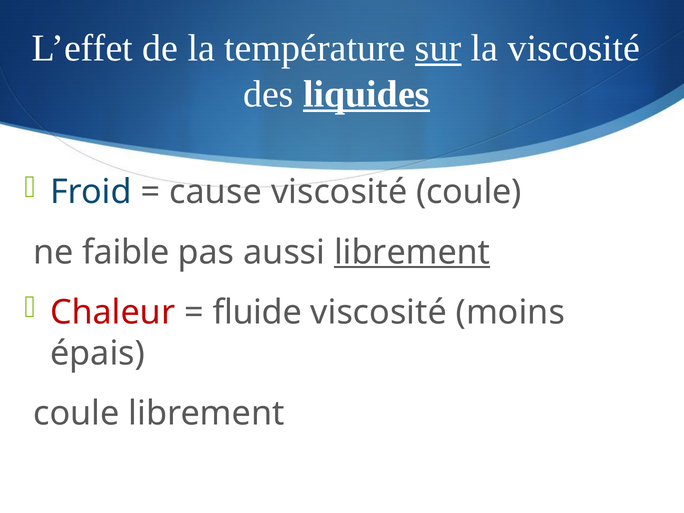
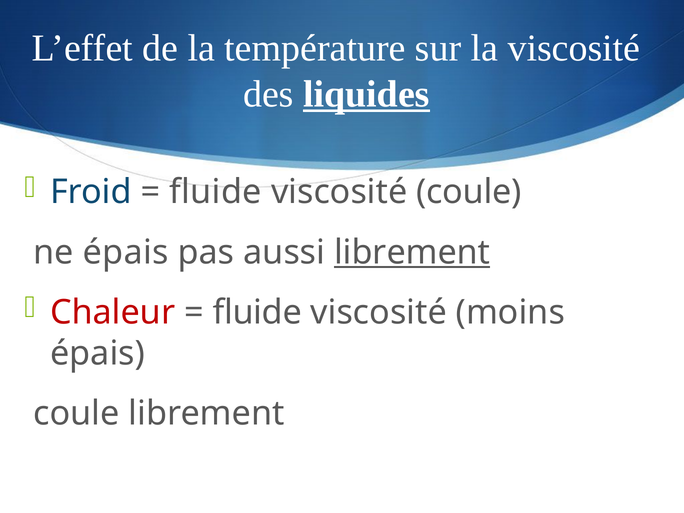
sur underline: present -> none (438, 48)
cause: cause -> fluide (215, 192)
ne faible: faible -> épais (126, 252)
